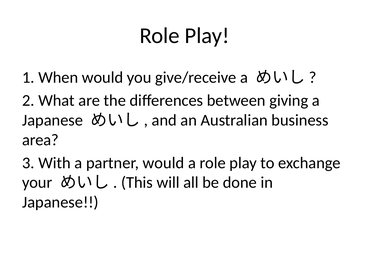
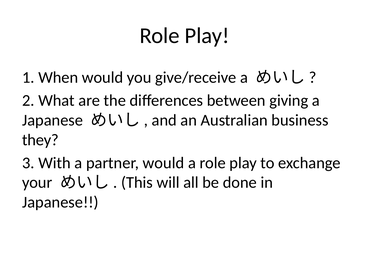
area: area -> they (40, 140)
